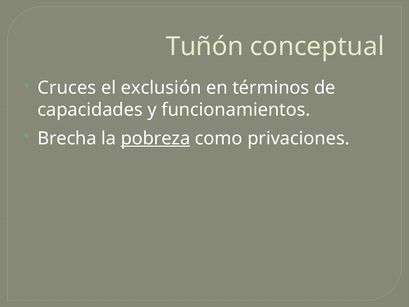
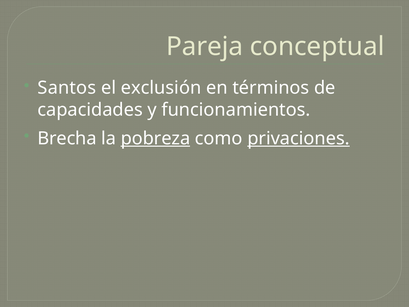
Tuñón: Tuñón -> Pareja (205, 47)
Cruces: Cruces -> Santos (67, 88)
privaciones underline: none -> present (299, 138)
